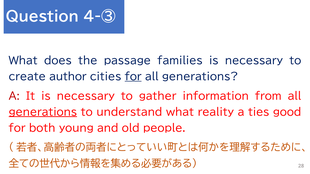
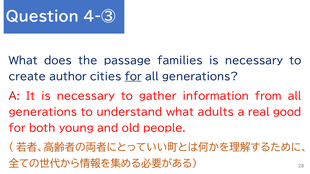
generations underline: present -> none (43, 112)
reality: reality -> adults (216, 112)
ties: ties -> real (259, 112)
